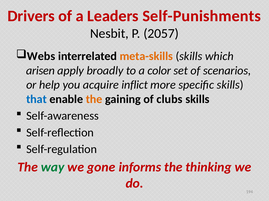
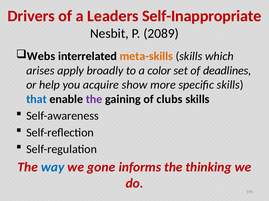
Self-Punishments: Self-Punishments -> Self-Inappropriate (202, 16)
2057: 2057 -> 2089 (161, 34)
arisen: arisen -> arises (40, 71)
scenarios: scenarios -> deadlines (227, 71)
inflict: inflict -> show (135, 85)
the colour: orange -> purple (94, 99)
way colour: green -> blue (53, 168)
